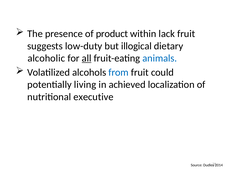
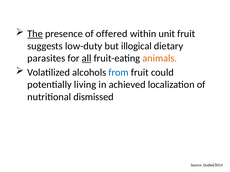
The underline: none -> present (35, 34)
product: product -> offered (112, 34)
lack: lack -> unit (167, 34)
alcoholic: alcoholic -> parasites (46, 58)
animals colour: blue -> orange (160, 58)
executive: executive -> dismissed (93, 97)
